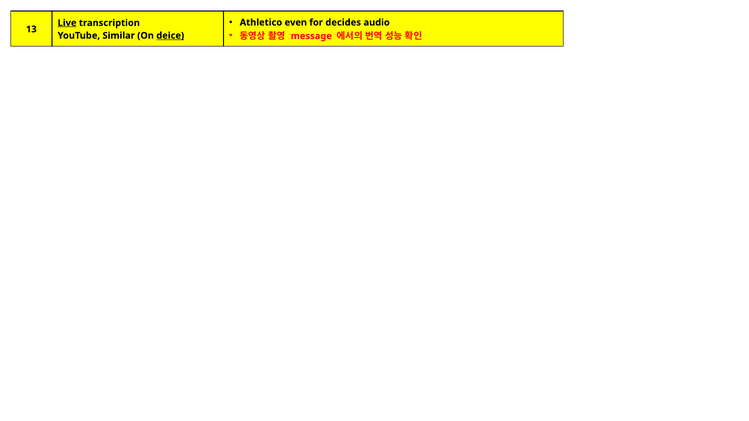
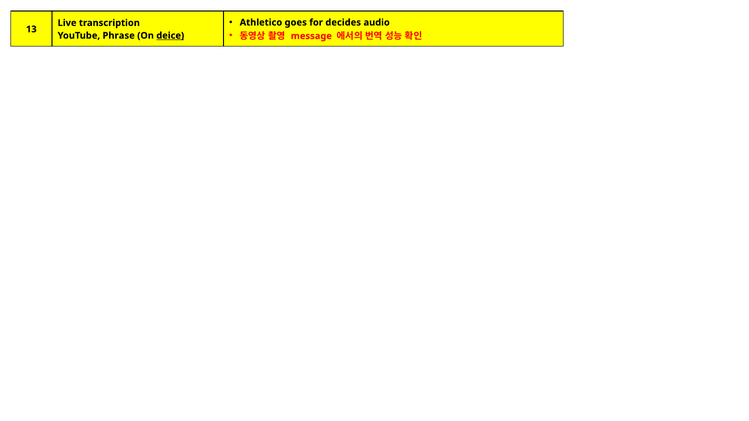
even: even -> goes (296, 22)
Live underline: present -> none (67, 23)
Similar: Similar -> Phrase (119, 36)
